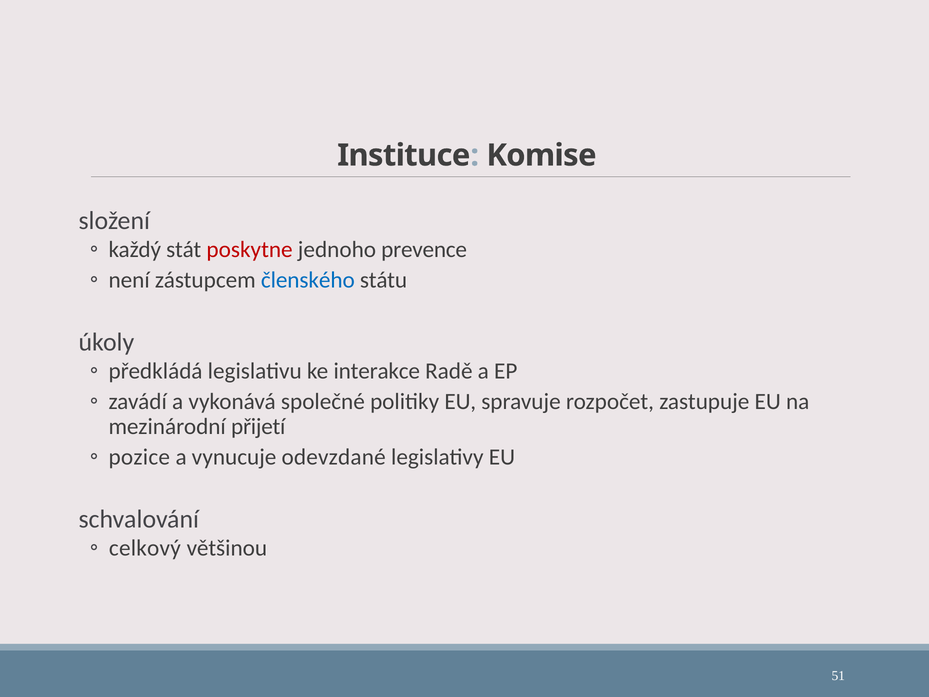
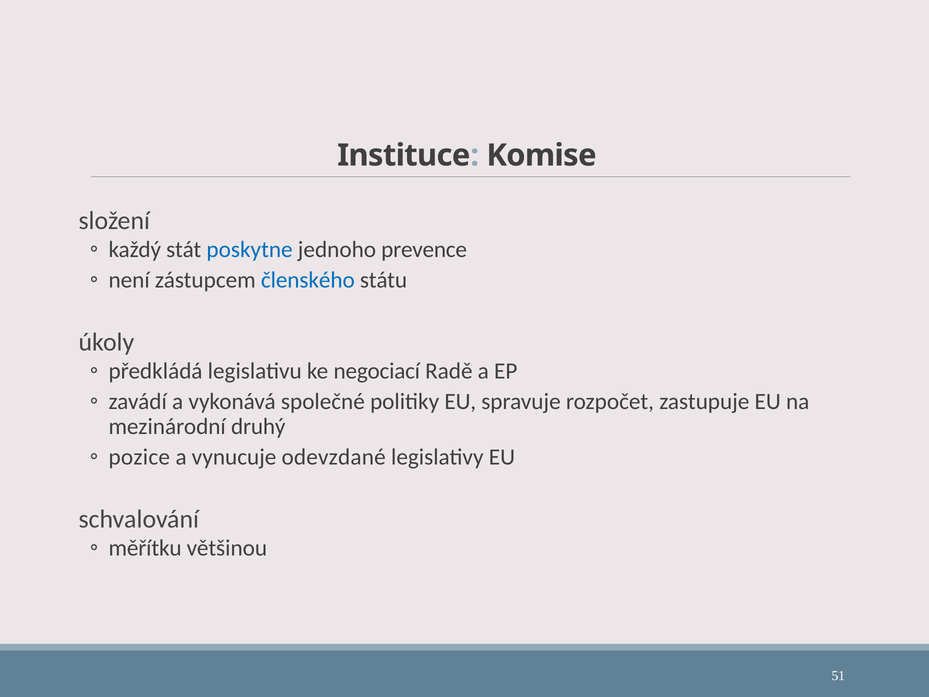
poskytne colour: red -> blue (250, 250)
interakce: interakce -> negociací (377, 371)
přijetí: přijetí -> druhý (258, 426)
celkový: celkový -> měřítku (145, 548)
